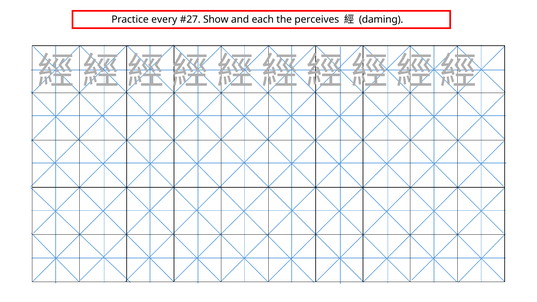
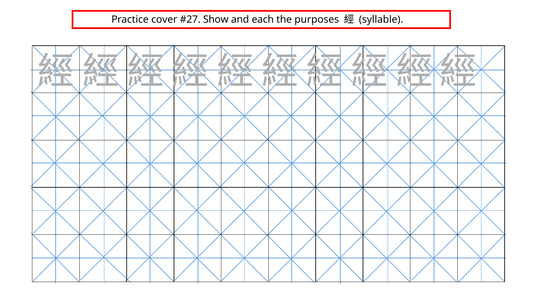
every: every -> cover (164, 19)
perceives: perceives -> purposes (317, 19)
daming: daming -> syllable (381, 19)
